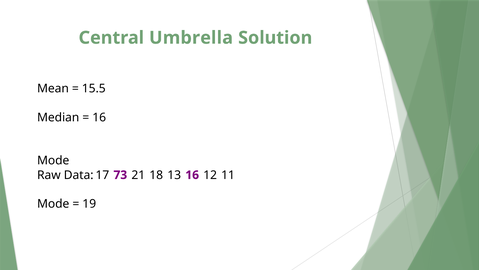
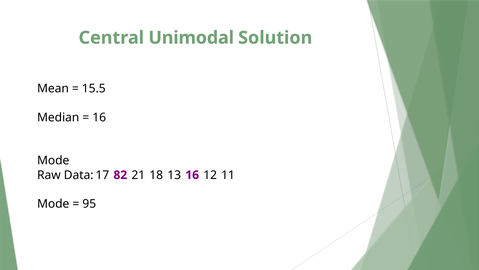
Umbrella: Umbrella -> Unimodal (191, 38)
73: 73 -> 82 (120, 175)
19: 19 -> 95 (89, 203)
